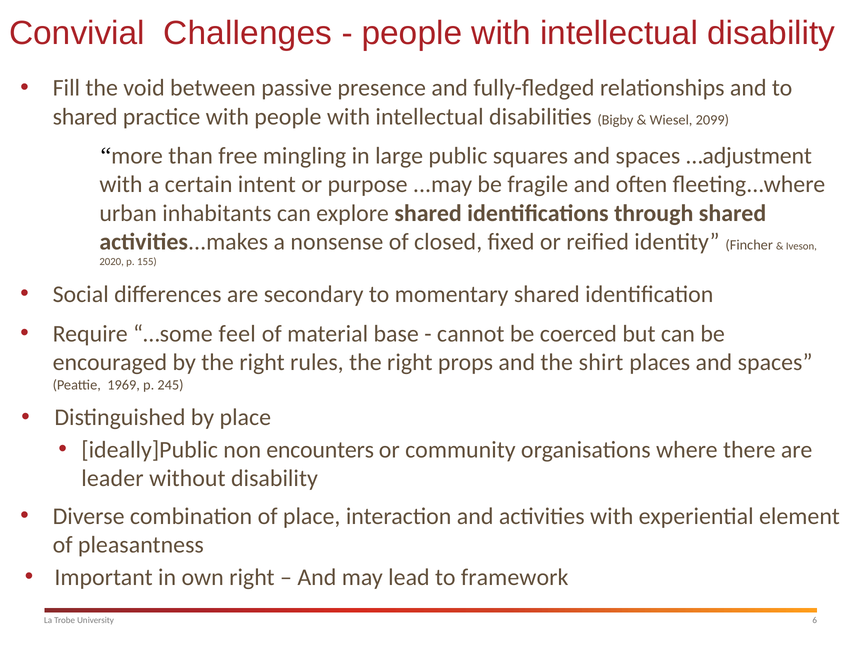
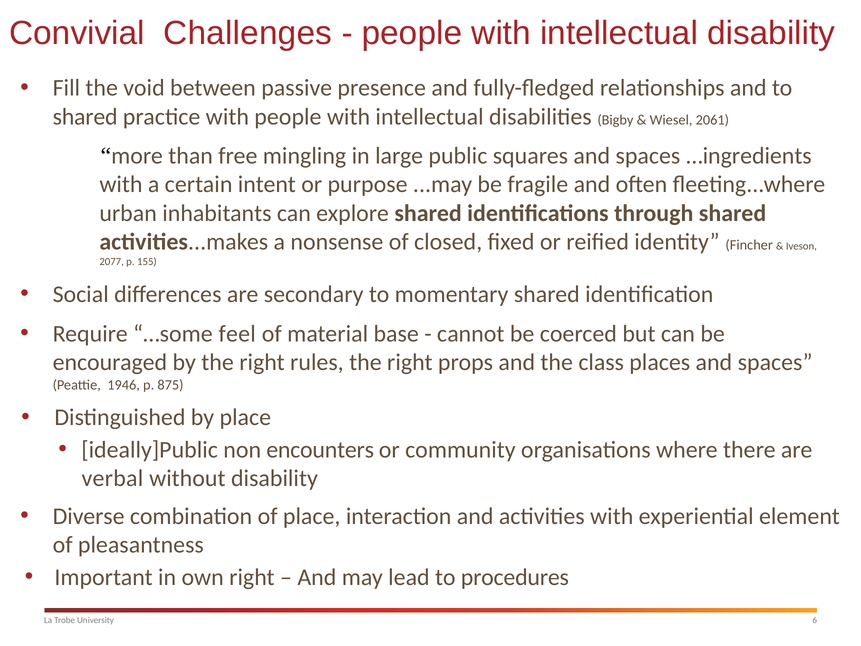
2099: 2099 -> 2061 (712, 120)
…adjustment: …adjustment -> …ingredients (749, 156)
2020: 2020 -> 2077 (112, 262)
shirt: shirt -> class (601, 362)
1969: 1969 -> 1946 (124, 385)
245: 245 -> 875 (170, 385)
leader: leader -> verbal (112, 478)
framework: framework -> procedures (515, 577)
